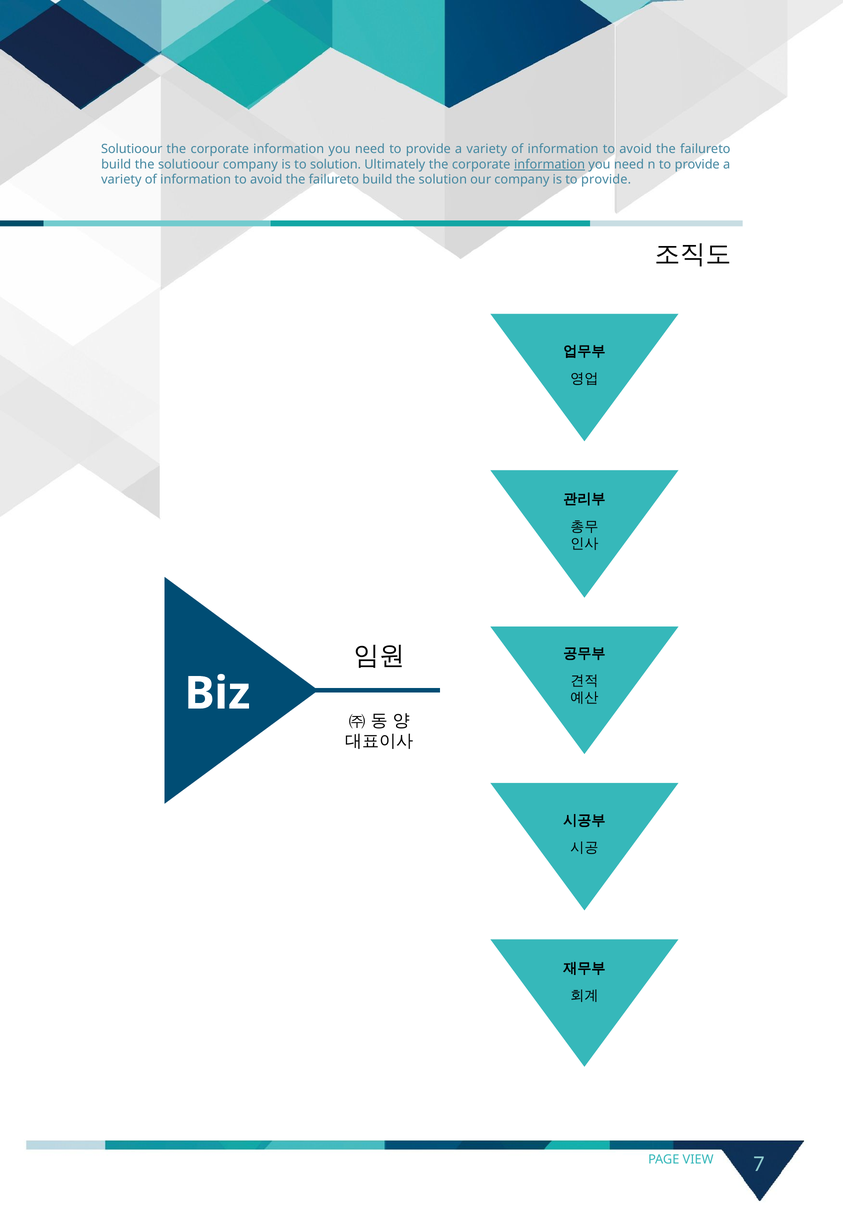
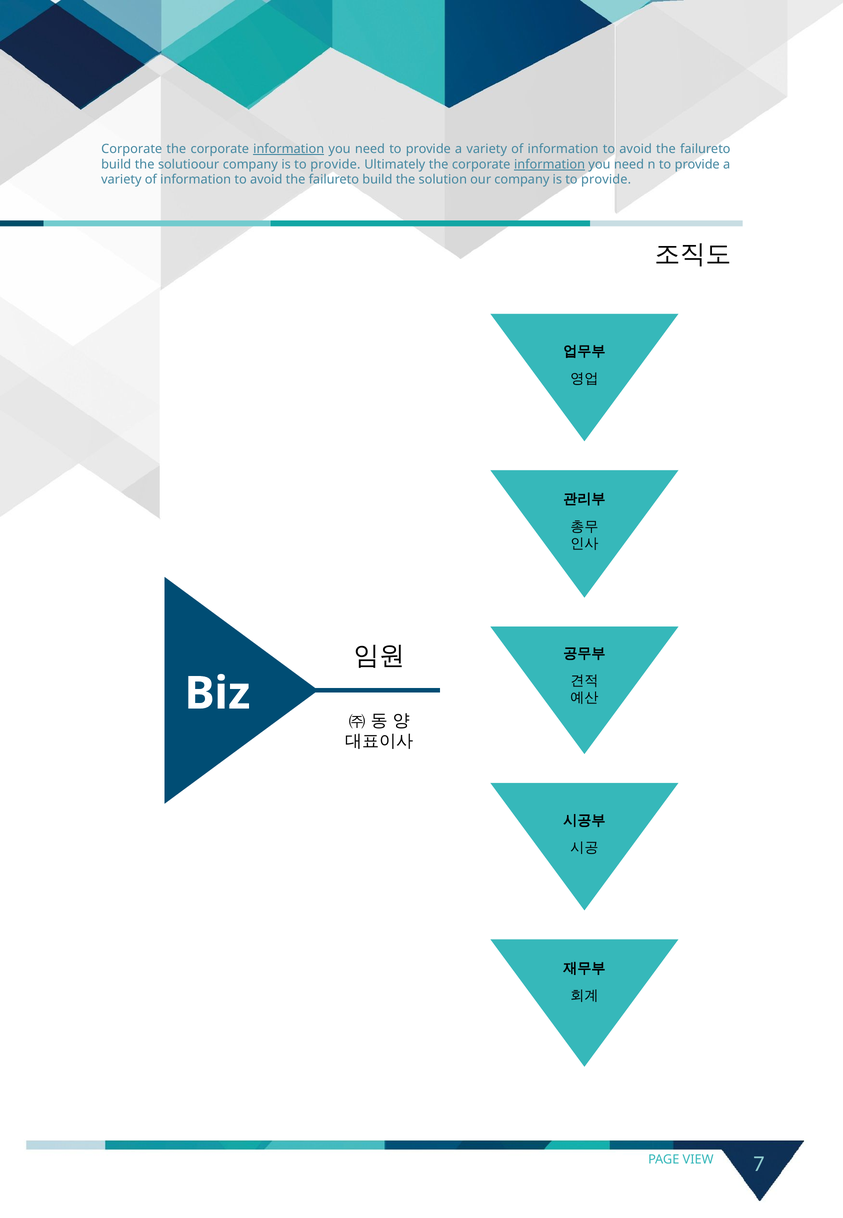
Solutioour: Solutioour -> Corporate (132, 149)
information underline: none -> present (289, 149)
solution: solution -> provide (335, 164)
